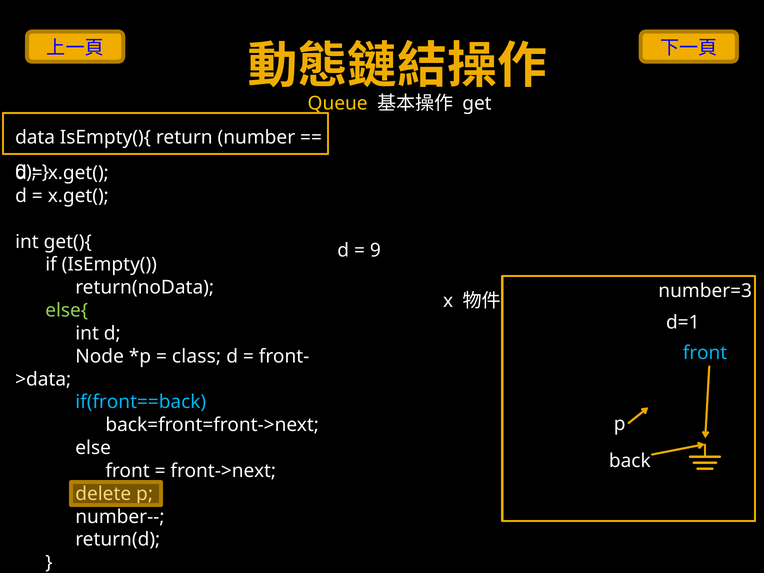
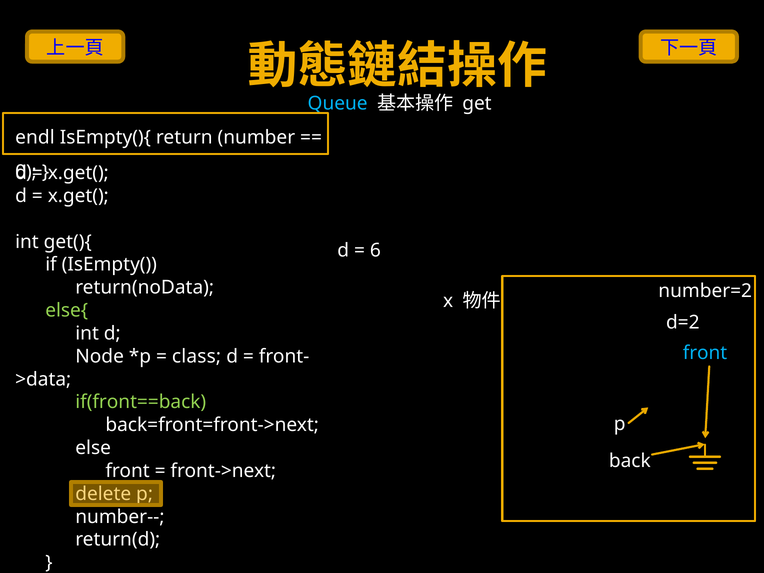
Queue colour: yellow -> light blue (338, 104)
data: data -> endl (35, 137)
9: 9 -> 6 (375, 250)
number=3: number=3 -> number=2 (705, 291)
d=1: d=1 -> d=2 (683, 323)
if(front==back colour: light blue -> light green (141, 402)
